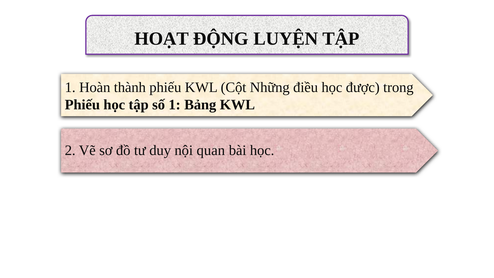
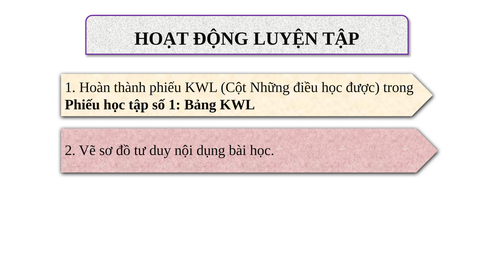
quan: quan -> dụng (211, 150)
